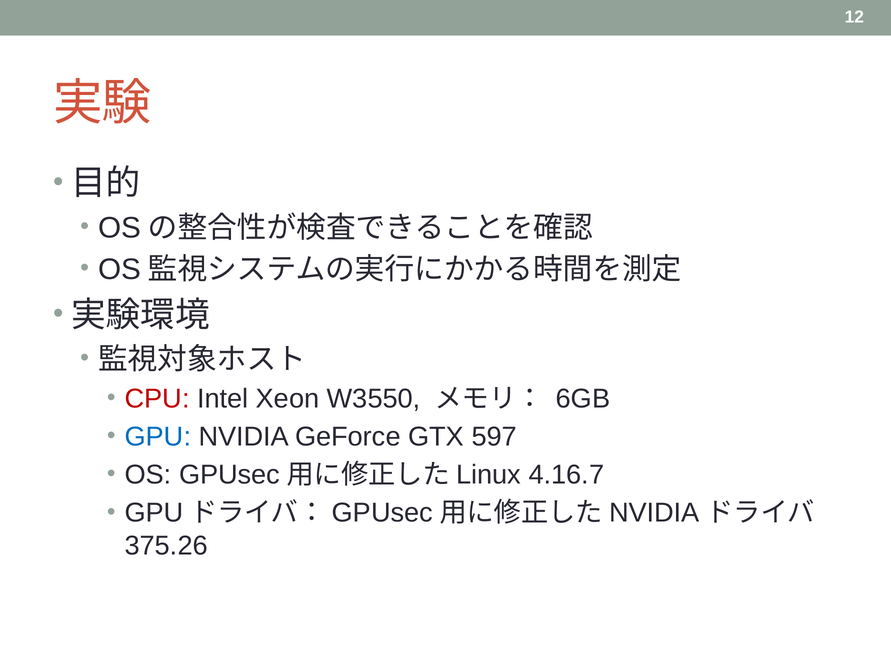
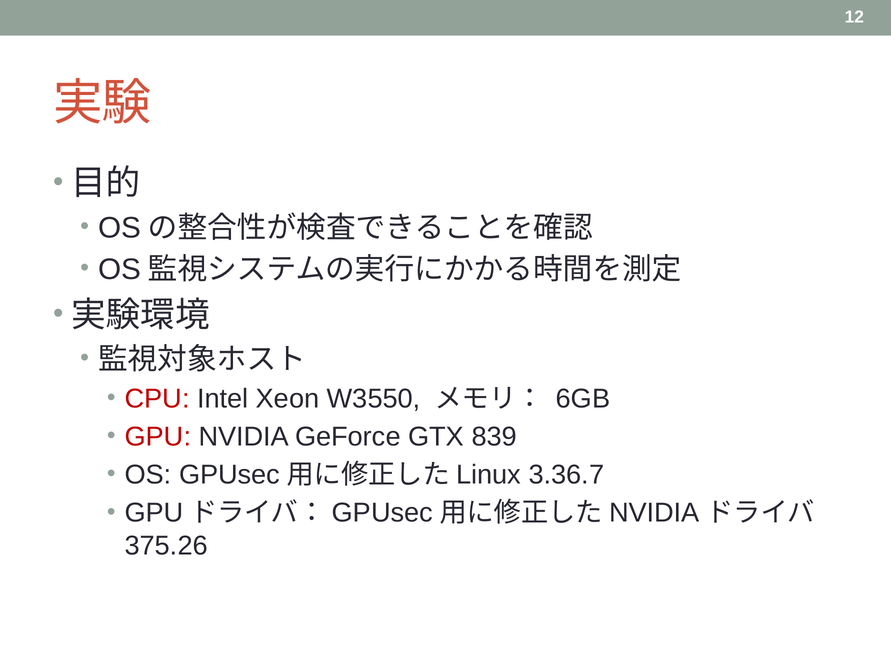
GPU colour: blue -> red (158, 437)
597: 597 -> 839 (494, 437)
4.16.7: 4.16.7 -> 3.36.7 (566, 475)
